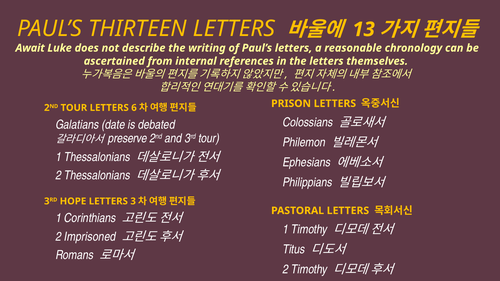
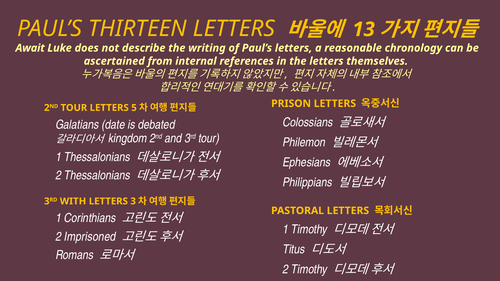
6: 6 -> 5 (134, 108)
preserve: preserve -> kingdom (128, 139)
HOPE: HOPE -> WITH (73, 201)
